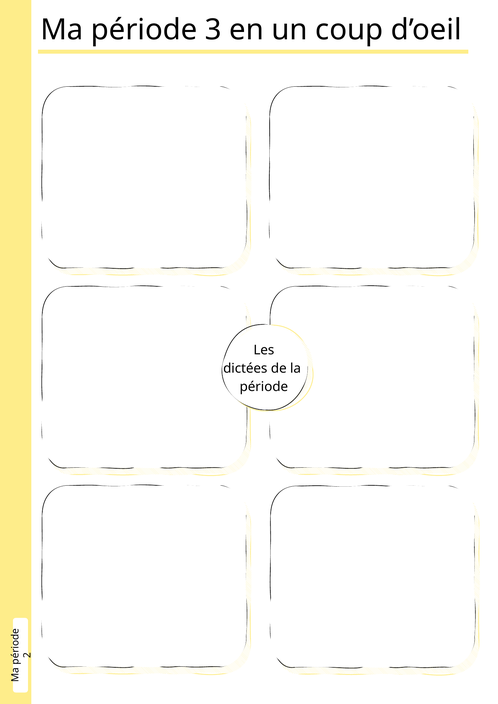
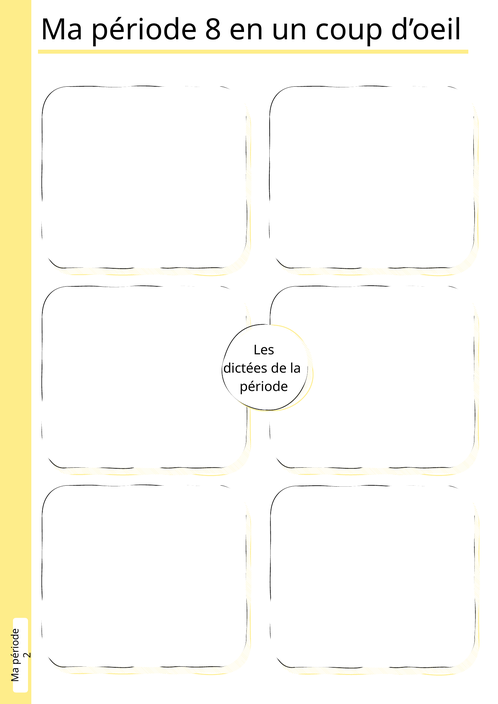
3: 3 -> 8 (213, 30)
